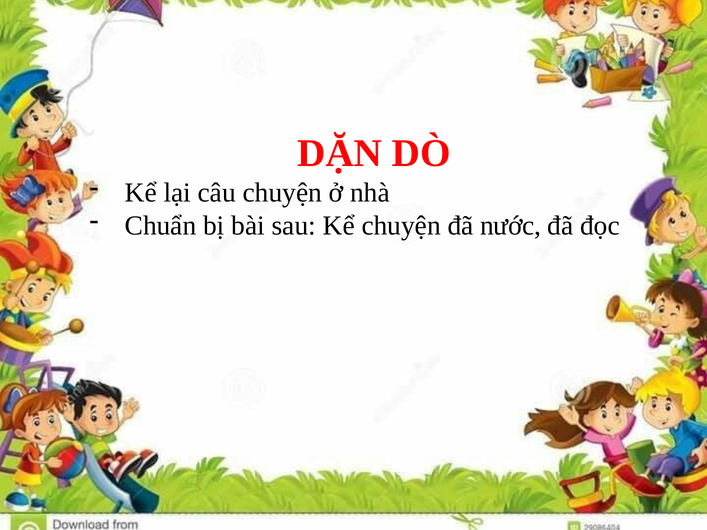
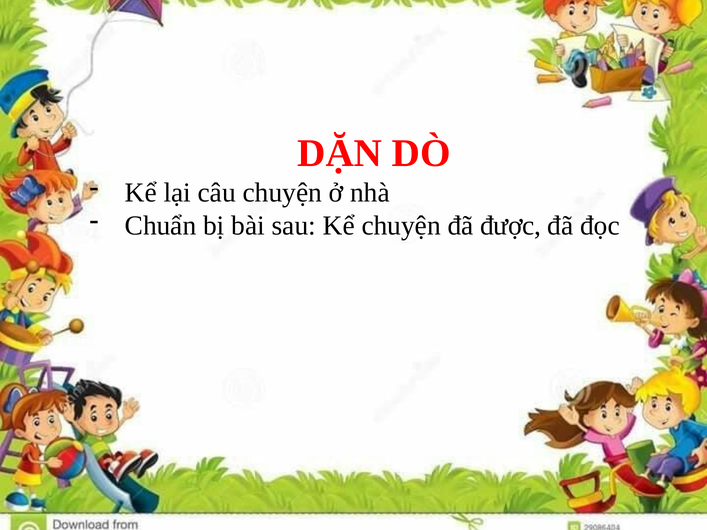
nước: nước -> được (511, 226)
